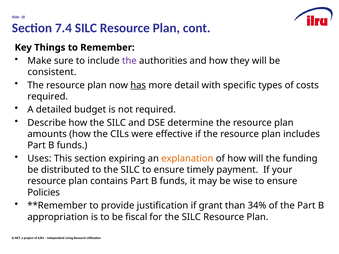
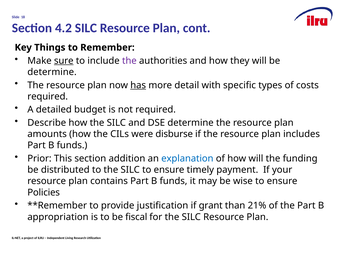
7.4: 7.4 -> 4.2 (63, 28)
sure underline: none -> present (64, 61)
consistent: consistent -> determine (52, 72)
effective: effective -> disburse (174, 134)
Uses: Uses -> Prior (39, 159)
expiring: expiring -> addition (127, 159)
explanation colour: orange -> blue (187, 159)
34%: 34% -> 21% (257, 206)
